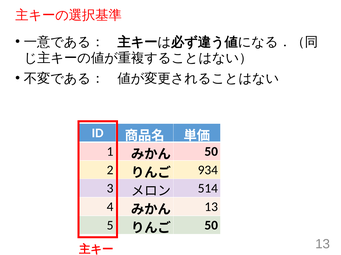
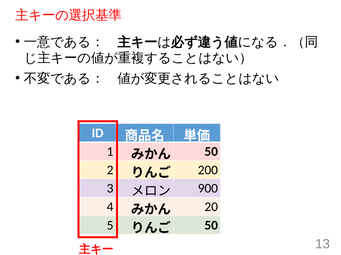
934: 934 -> 200 (208, 170)
514: 514 -> 900 (208, 189)
13: 13 -> 20 (211, 207)
